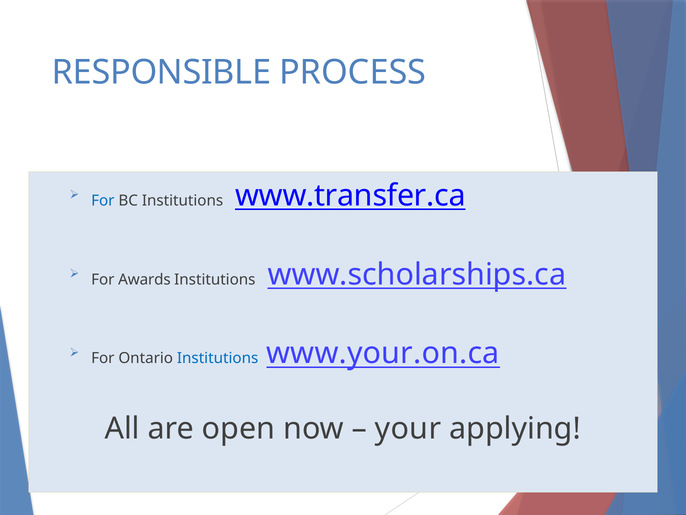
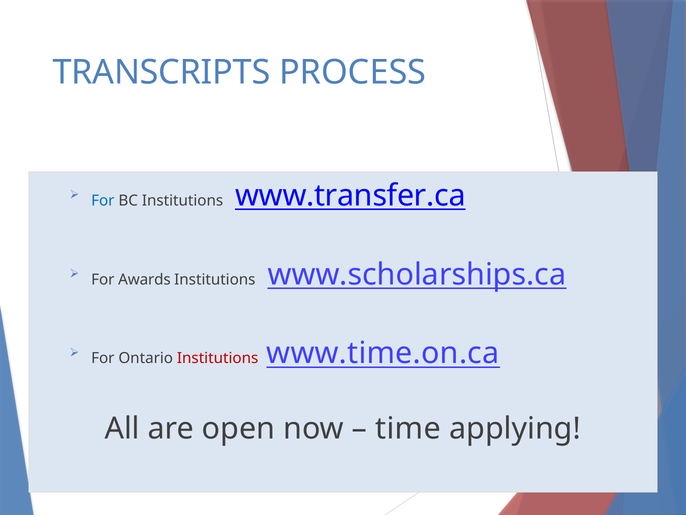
RESPONSIBLE: RESPONSIBLE -> TRANSCRIPTS (161, 72)
Institutions colour: blue -> red (218, 358)
www.your.on.ca: www.your.on.ca -> www.time.on.ca (383, 353)
your: your -> time (408, 428)
